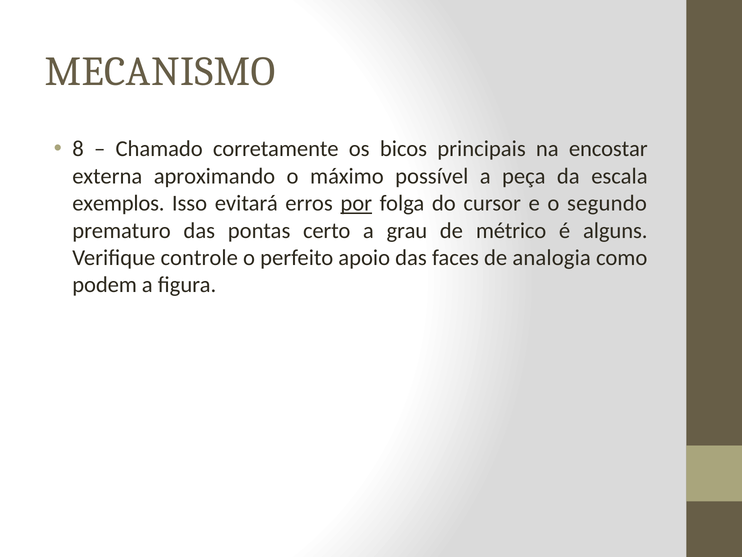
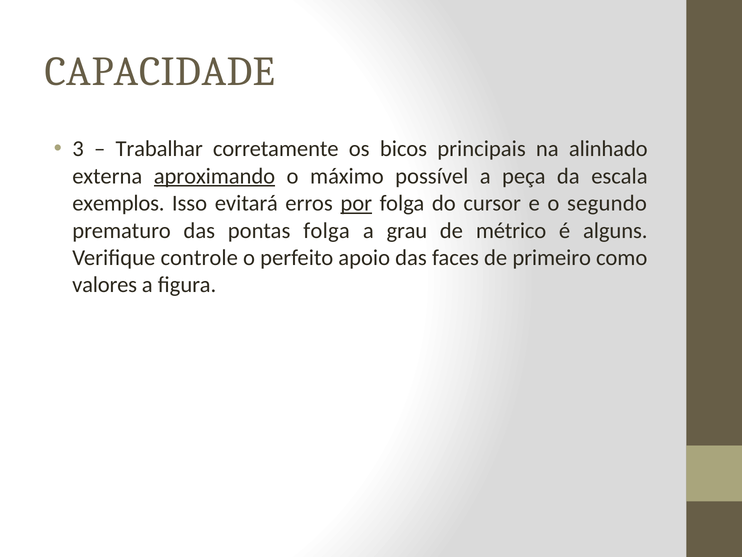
MECANISMO: MECANISMO -> CAPACIDADE (160, 72)
8: 8 -> 3 (78, 149)
Chamado: Chamado -> Trabalhar (159, 149)
encostar: encostar -> alinhado (608, 149)
aproximando underline: none -> present (214, 176)
pontas certo: certo -> folga (327, 230)
analogia: analogia -> primeiro (552, 258)
podem: podem -> valores (105, 285)
